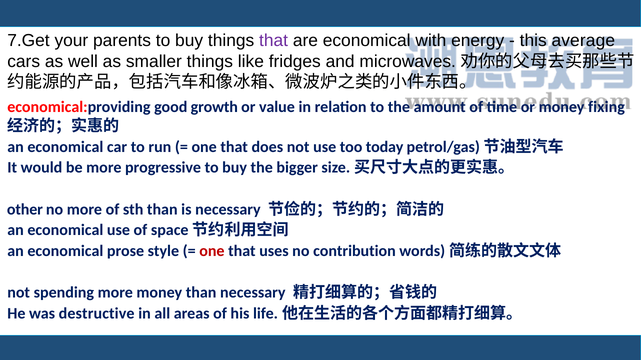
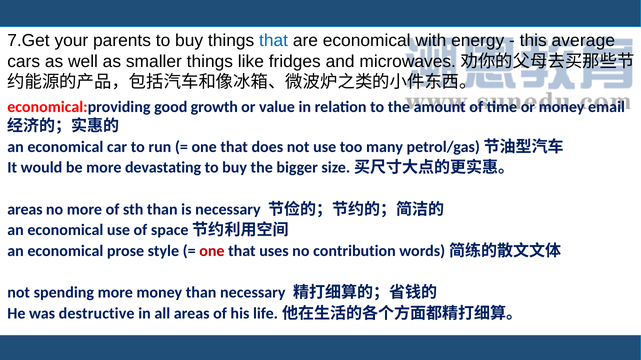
that colour: purple -> blue (274, 41)
fixing: fixing -> email (607, 107)
today: today -> many (385, 147)
progressive: progressive -> devastating (163, 168)
other: other -> areas (25, 210)
